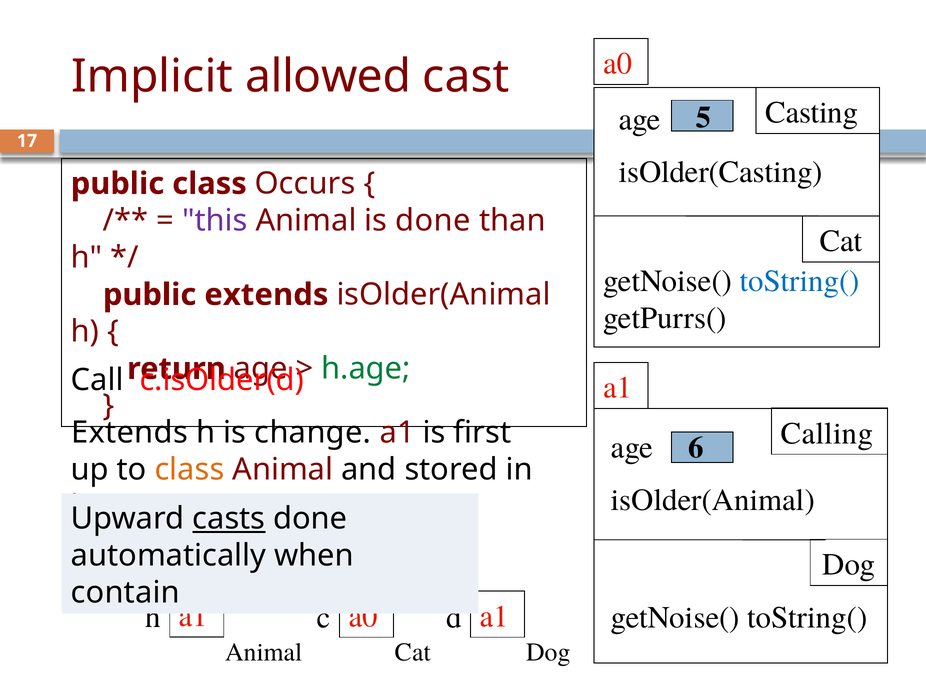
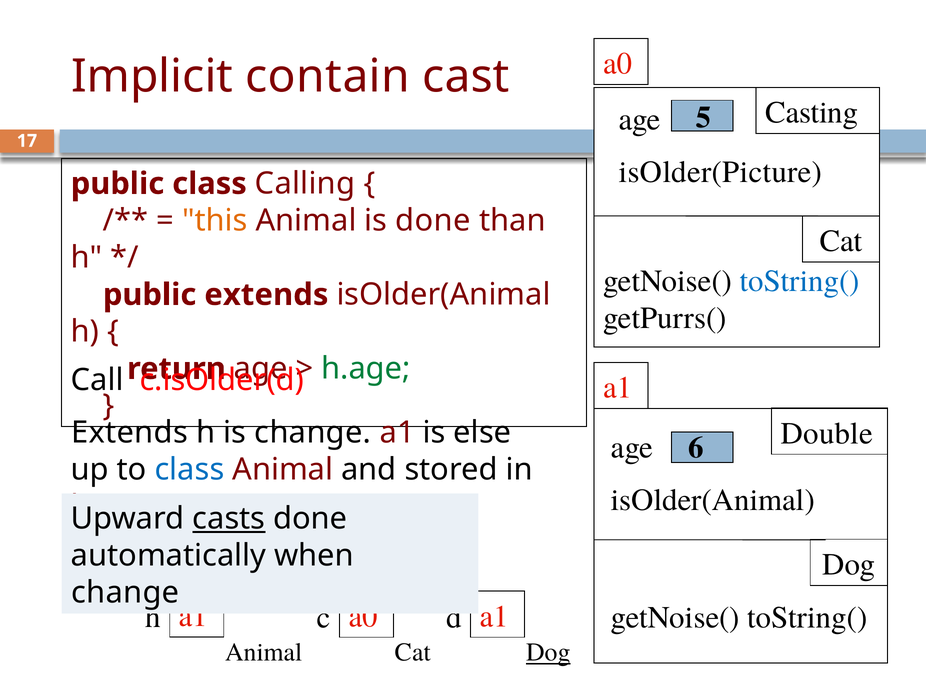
allowed: allowed -> contain (328, 77)
isOlder(Casting: isOlder(Casting -> isOlder(Picture (720, 172)
Occurs: Occurs -> Calling (305, 184)
this colour: purple -> orange (215, 221)
Calling: Calling -> Double (827, 434)
first: first -> else (482, 433)
class colour: orange -> blue (189, 470)
contain: contain -> change (125, 593)
Dog underline: none -> present (548, 653)
